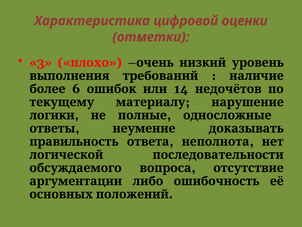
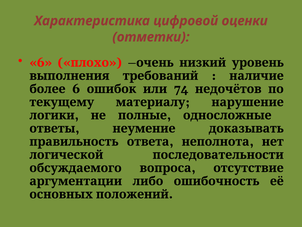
3: 3 -> 6 (41, 63)
14: 14 -> 74 (181, 89)
